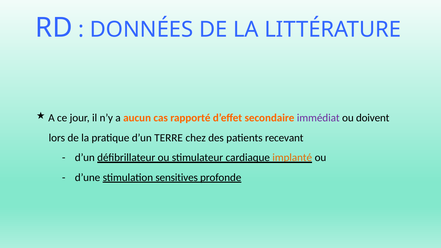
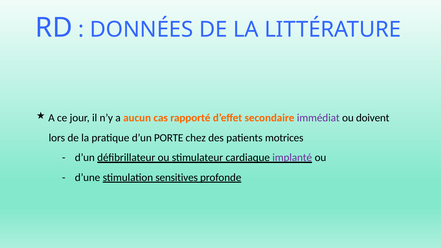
TERRE: TERRE -> PORTE (169, 138)
recevant: recevant -> motrices (284, 138)
implanté colour: orange -> purple (292, 158)
